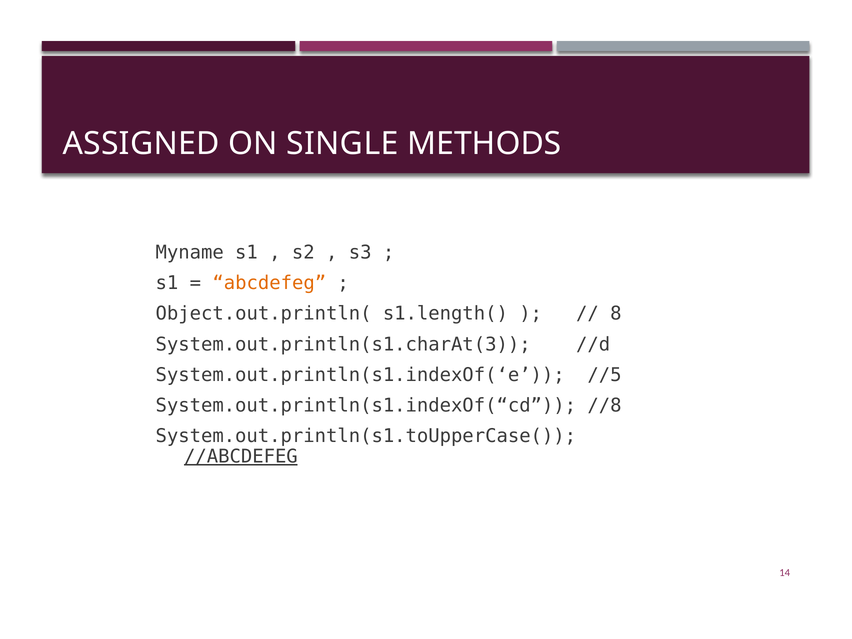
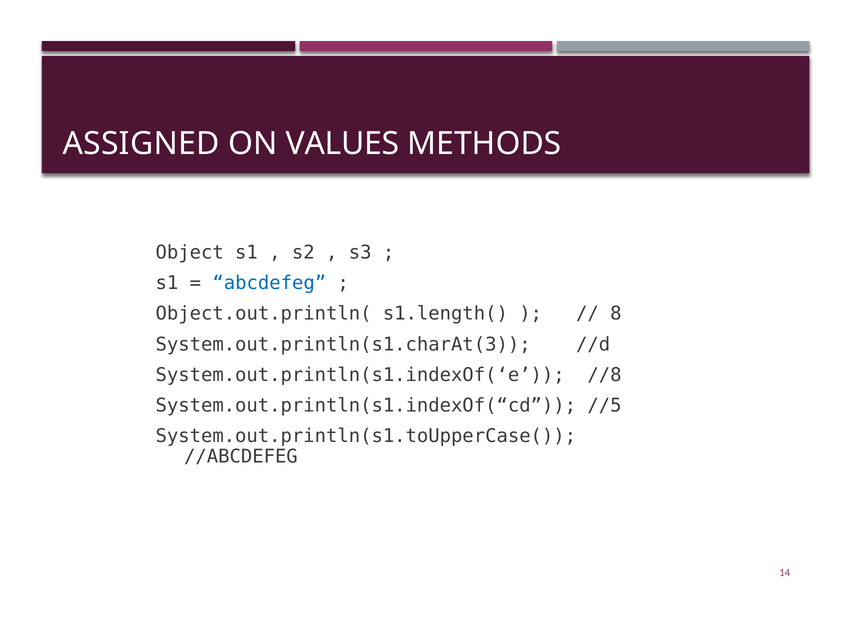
SINGLE: SINGLE -> VALUES (343, 144)
Myname: Myname -> Object (190, 252)
abcdefeg colour: orange -> blue (269, 283)
//5: //5 -> //8 (604, 375)
//8: //8 -> //5 (604, 406)
//ABCDEFEG underline: present -> none (241, 457)
